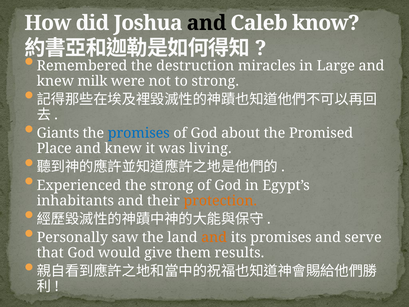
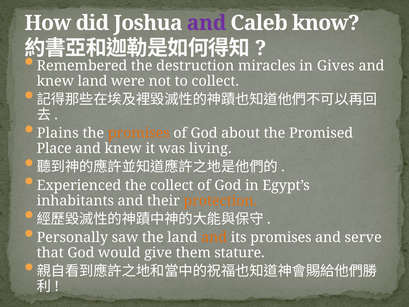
and colour: black -> purple (207, 23)
Large: Large -> Gives (336, 66)
knew milk: milk -> land (93, 81)
to strong: strong -> collect (215, 81)
Giants: Giants -> Plains (58, 133)
promises colour: blue -> orange (139, 133)
the strong: strong -> collect (172, 185)
results: results -> stature (240, 253)
